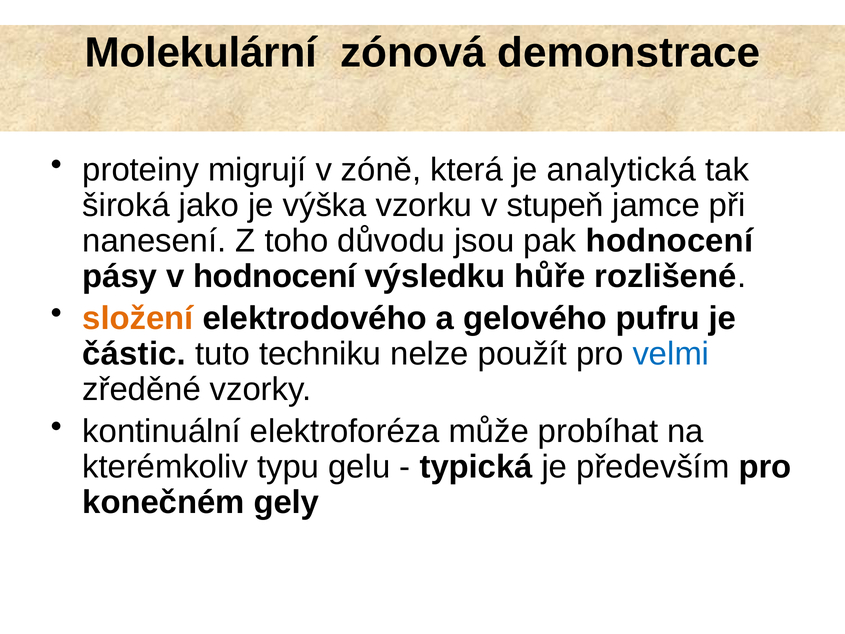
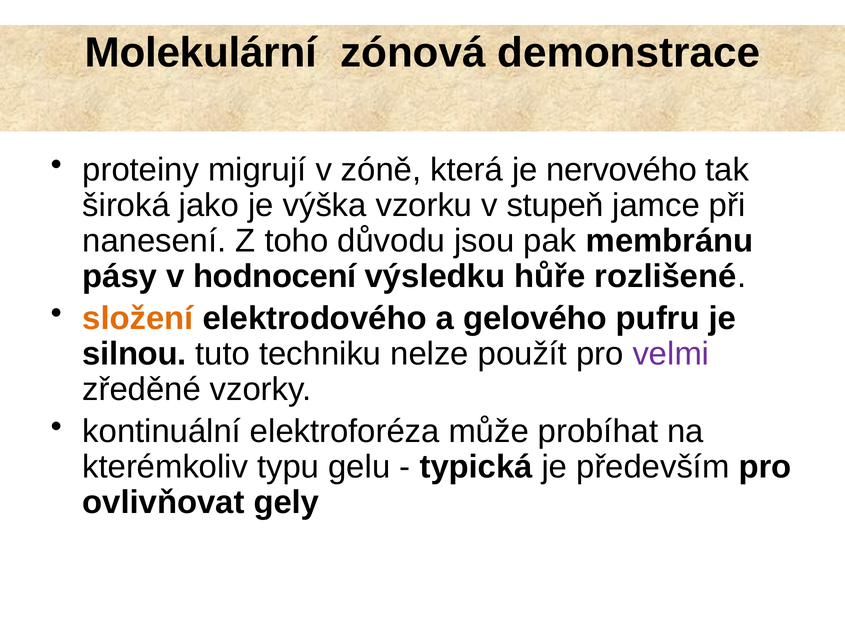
analytická: analytická -> nervového (622, 170)
pak hodnocení: hodnocení -> membránu (670, 241)
částic: částic -> silnou (134, 354)
velmi colour: blue -> purple (671, 354)
konečném: konečném -> ovlivňovat (163, 502)
